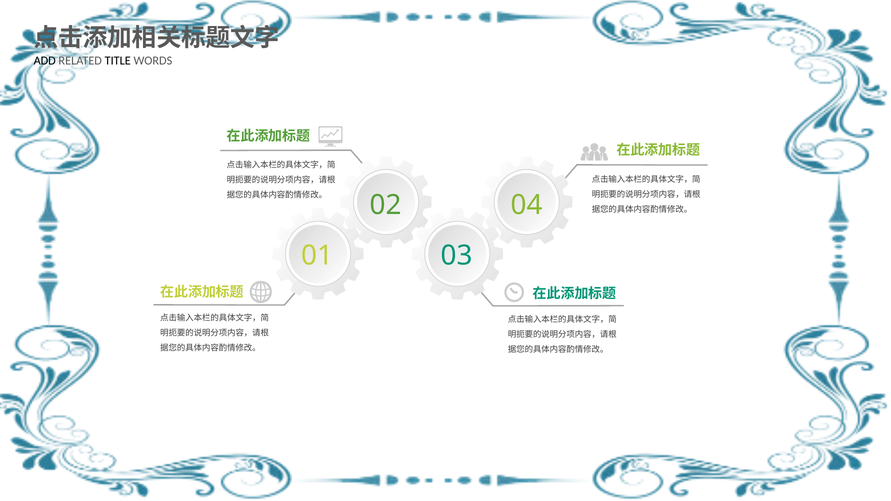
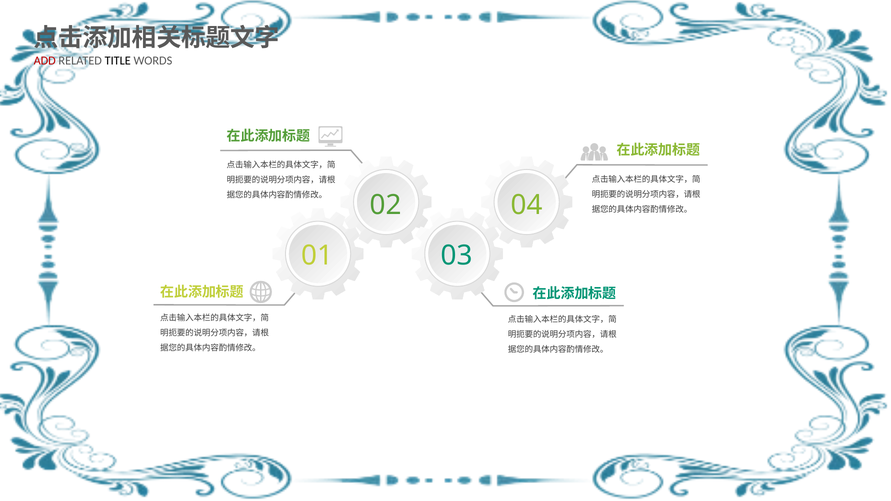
ADD colour: black -> red (45, 61)
